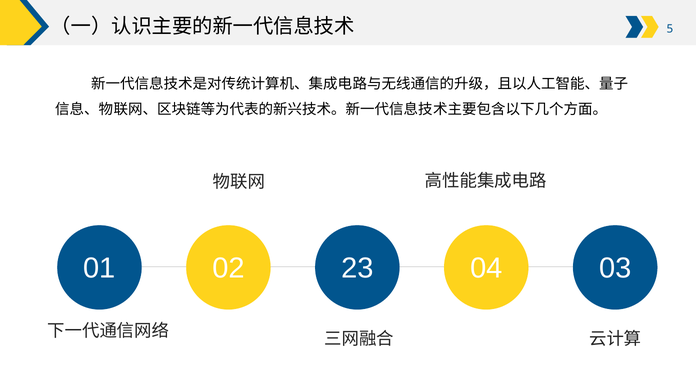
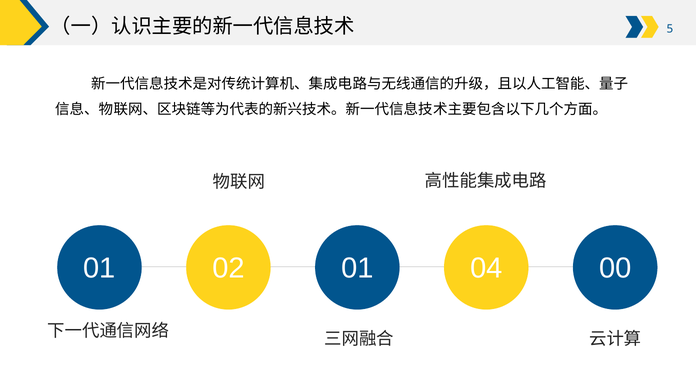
02 23: 23 -> 01 (357, 269)
03: 03 -> 00 (615, 269)
